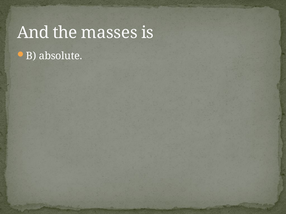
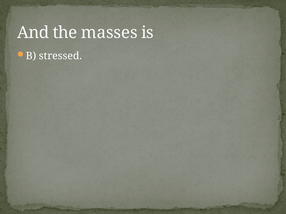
absolute: absolute -> stressed (61, 56)
